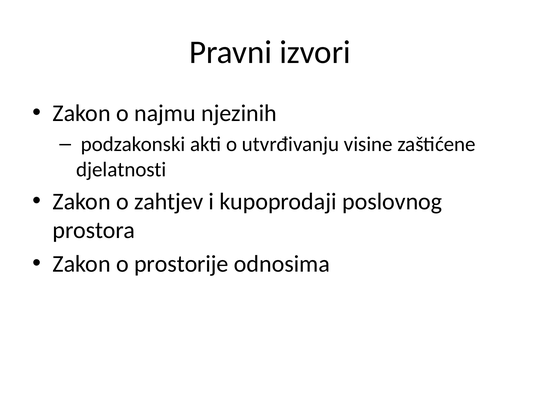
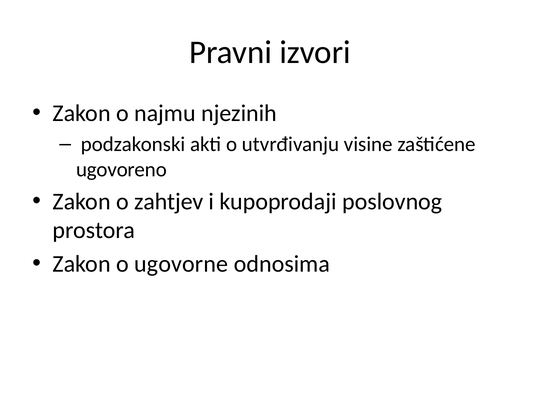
djelatnosti: djelatnosti -> ugovoreno (121, 170)
prostorije: prostorije -> ugovorne (181, 264)
